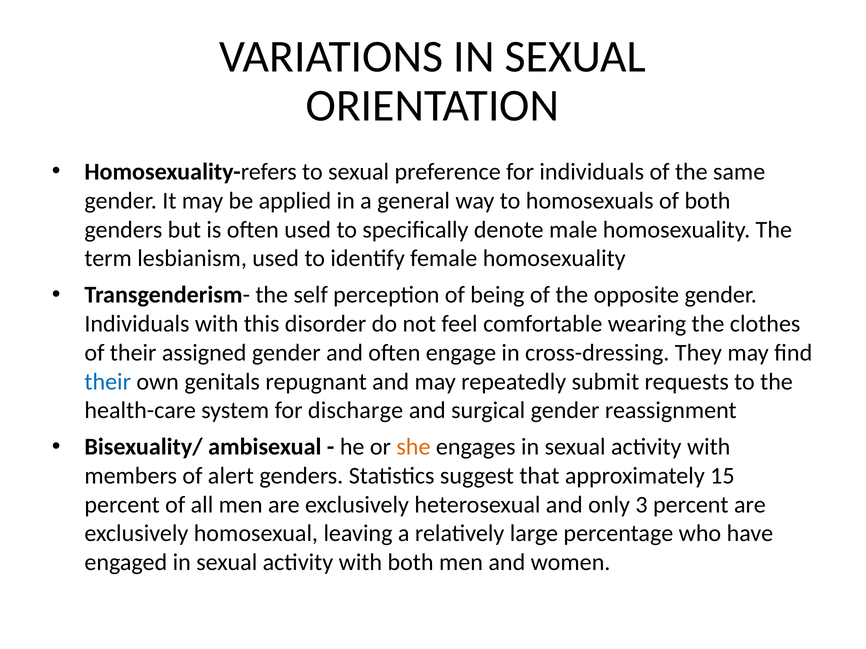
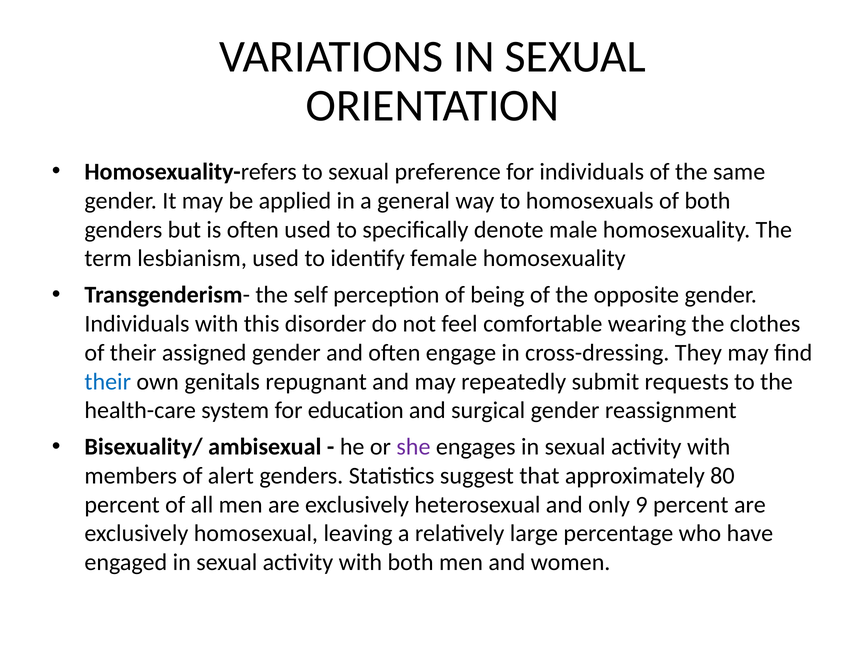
discharge: discharge -> education (356, 411)
she colour: orange -> purple (413, 447)
15: 15 -> 80 (722, 476)
3: 3 -> 9 (642, 505)
